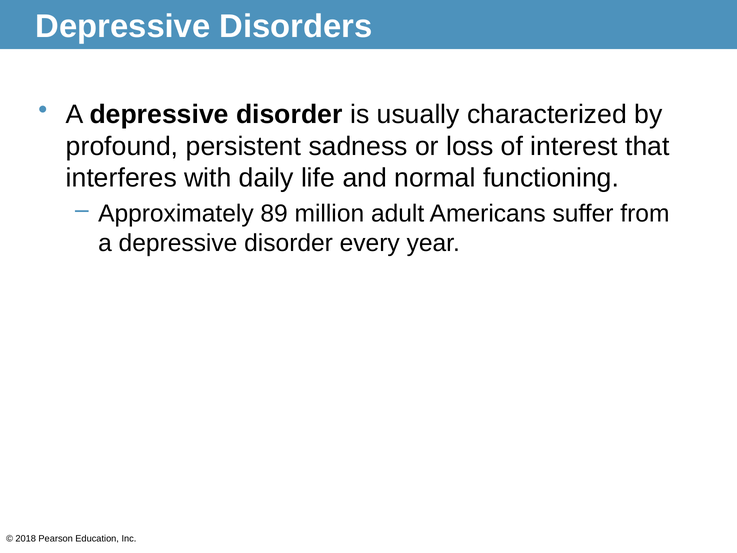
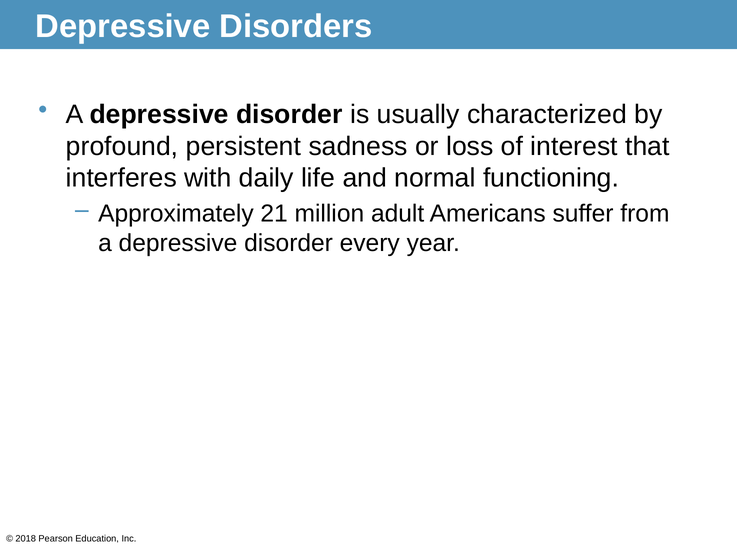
89: 89 -> 21 (274, 214)
